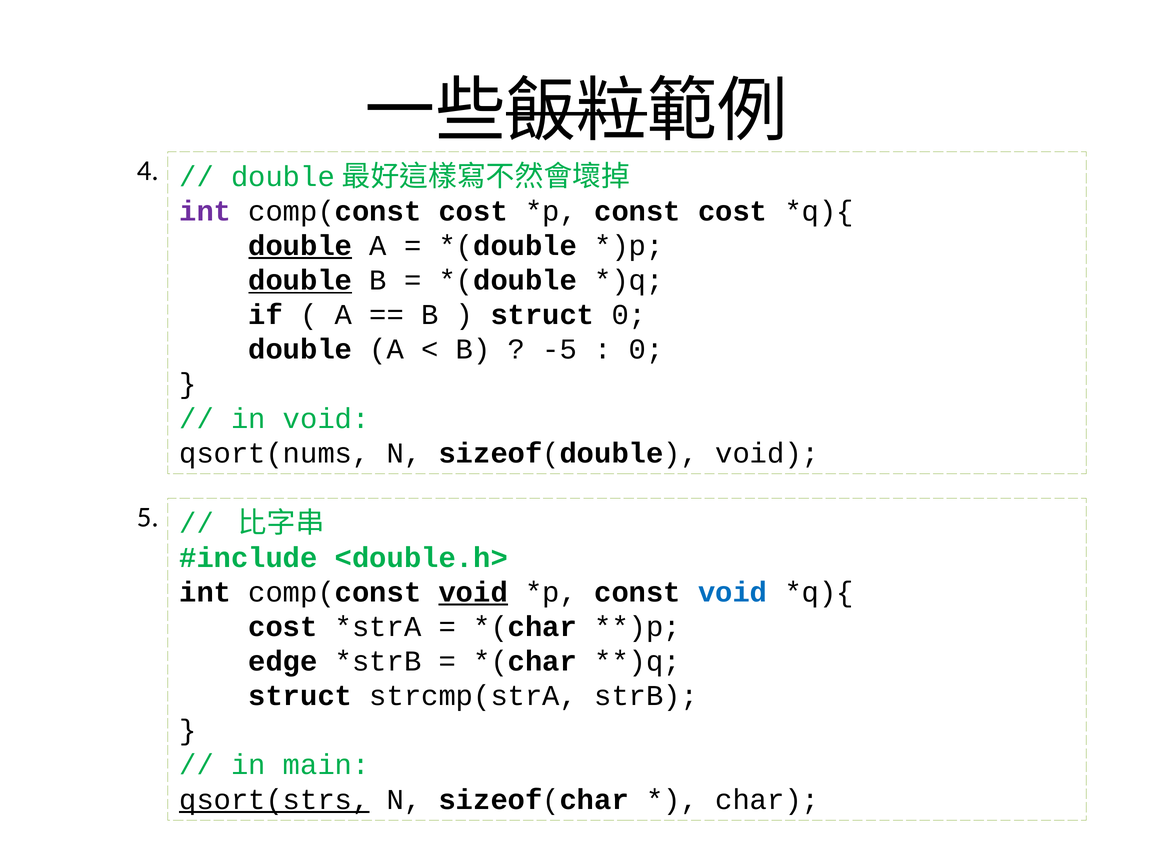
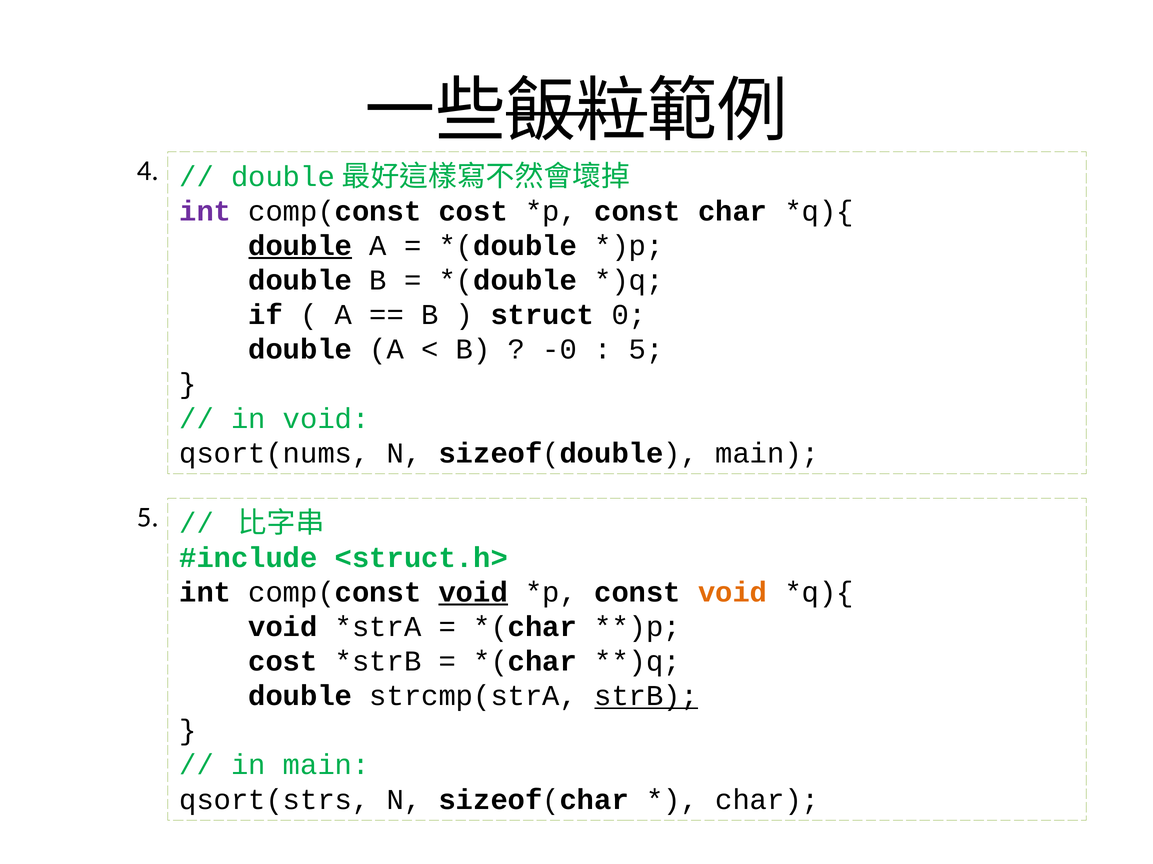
const cost: cost -> char (733, 211)
double underline: present -> none (300, 281)
-5: -5 -> -0 (560, 350)
0: 0 -> 5 (646, 350)
sizeof(double void: void -> main (767, 453)
<double.h>: <double.h> -> <struct.h> (421, 558)
void colour: blue -> orange (733, 593)
cost: cost -> void (283, 627)
edge: edge -> cost (283, 662)
struct: struct -> double (300, 696)
strB underline: none -> present (646, 696)
qsort(strs underline: present -> none (274, 800)
